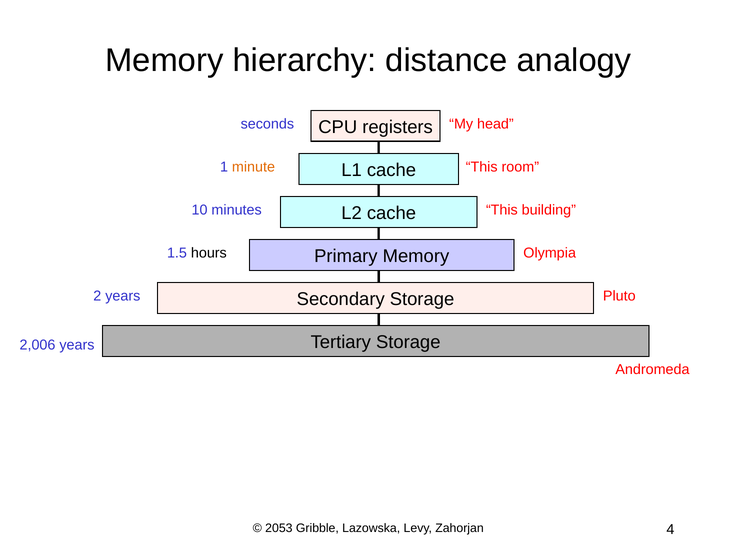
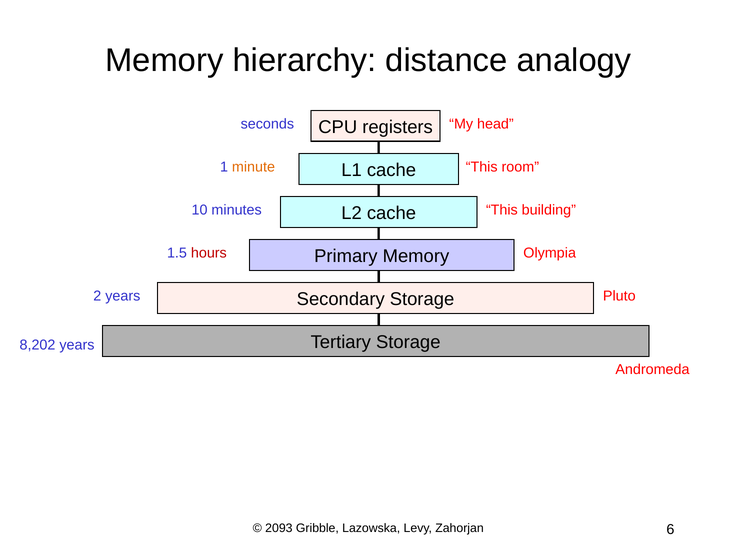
hours colour: black -> red (209, 253)
2,006: 2,006 -> 8,202 (37, 345)
2053: 2053 -> 2093 (279, 528)
4: 4 -> 6 (670, 529)
